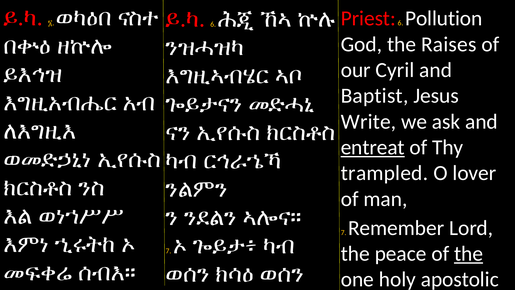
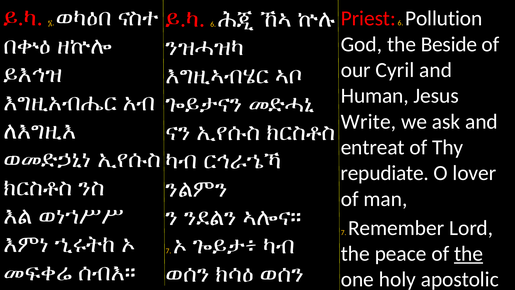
Raises: Raises -> Beside (449, 44)
Baptist: Baptist -> Human (375, 96)
entreat underline: present -> none (373, 147)
trampled: trampled -> repudiate (385, 173)
